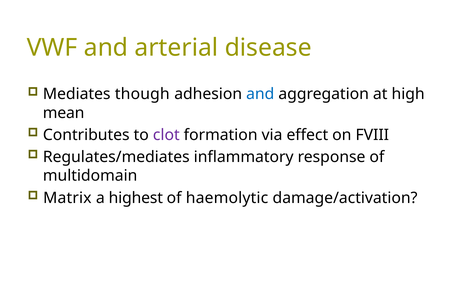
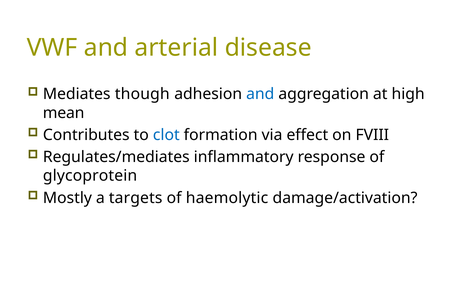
clot colour: purple -> blue (166, 135)
multidomain: multidomain -> glycoprotein (90, 176)
Matrix: Matrix -> Mostly (67, 198)
highest: highest -> targets (136, 198)
